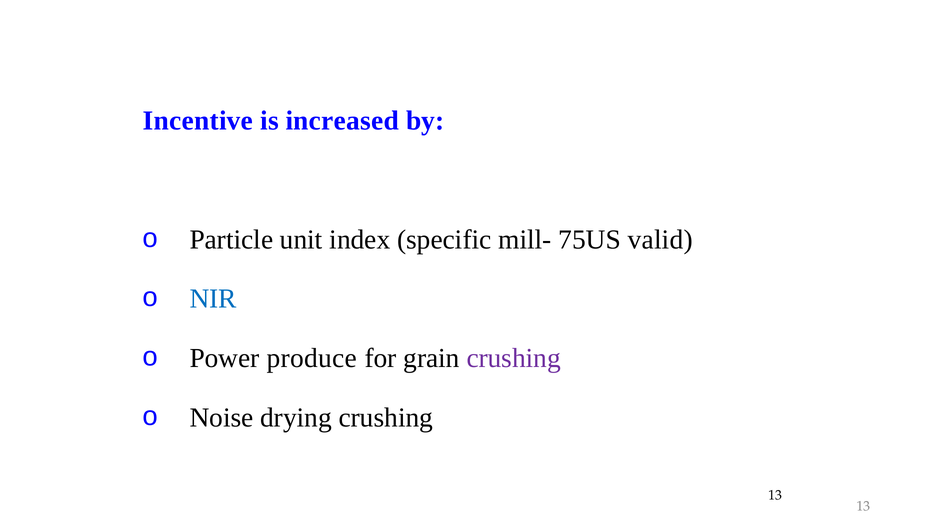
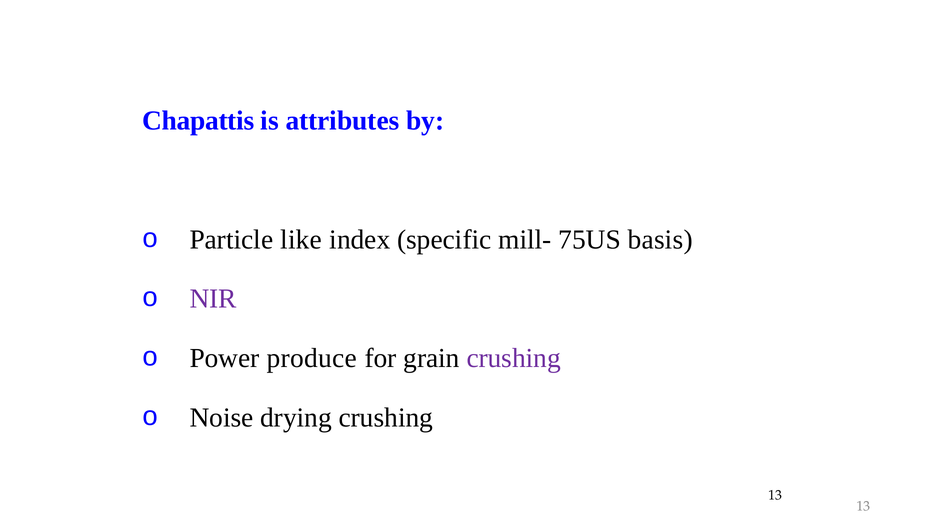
Incentive: Incentive -> Chapattis (198, 121)
increased: increased -> attributes (342, 121)
unit: unit -> like (301, 239)
valid: valid -> basis (660, 239)
NIR colour: blue -> purple (213, 299)
